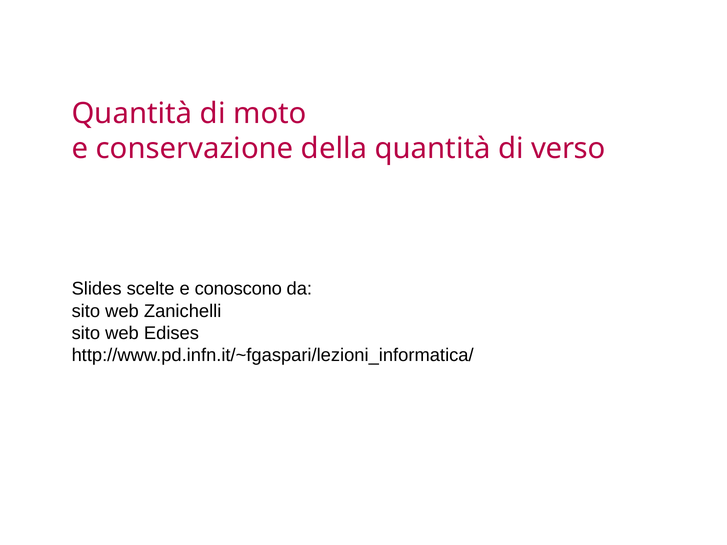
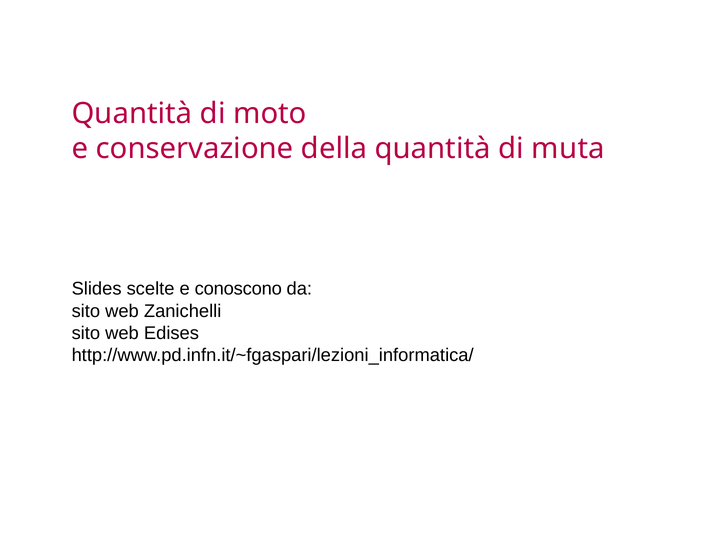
verso: verso -> muta (568, 149)
